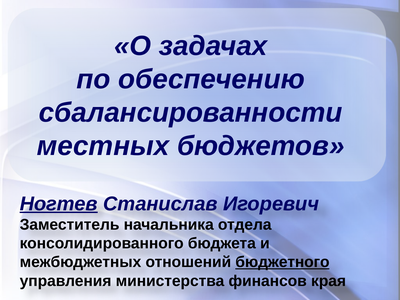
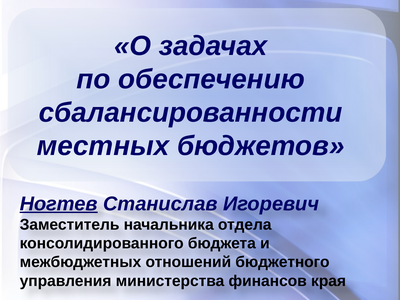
бюджетного underline: present -> none (282, 262)
